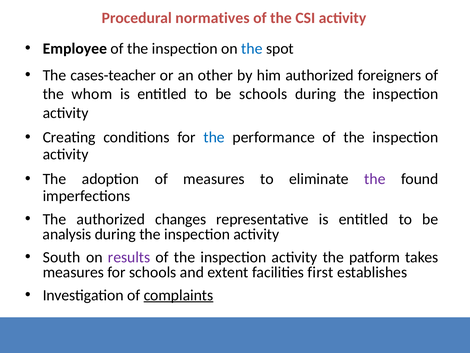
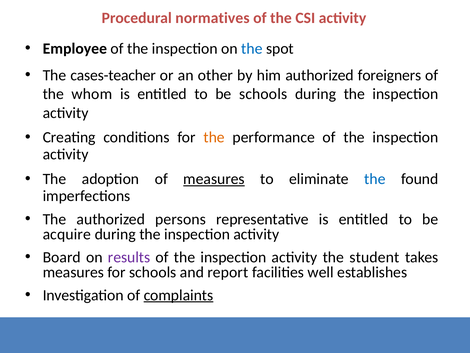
the colour: blue -> orange (214, 137)
measures underline: none -> present (214, 179)
the colour: purple -> blue (375, 179)
changes: changes -> persons (181, 219)
analysis: analysis -> acquire (67, 234)
South: South -> Board (62, 257)
patform: patform -> student (374, 257)
extent: extent -> report (228, 272)
first: first -> well (321, 272)
